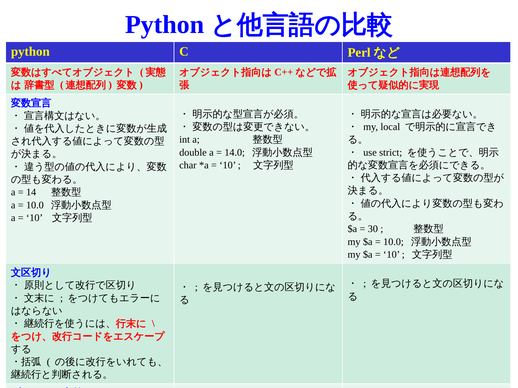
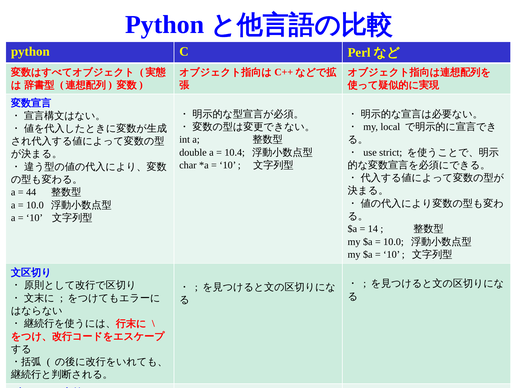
14.0: 14.0 -> 10.4 (235, 153)
14: 14 -> 44 (31, 193)
30: 30 -> 14 (373, 229)
